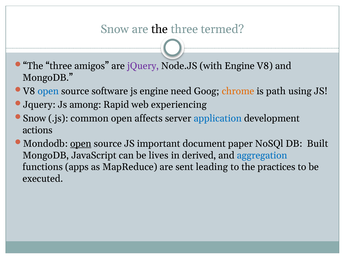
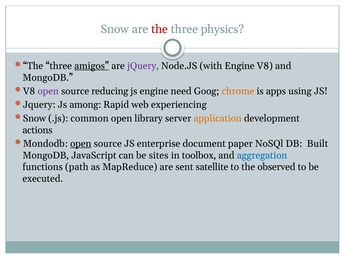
the colour: black -> red (160, 29)
termed: termed -> physics (222, 29)
amigos underline: none -> present (92, 66)
open colour: blue -> purple (48, 91)
software: software -> reducing (110, 91)
path: path -> apps (276, 91)
affects: affects -> library (149, 118)
application colour: blue -> orange (218, 118)
important: important -> enterprise (159, 144)
lives: lives -> sites (159, 155)
derived: derived -> toolbox (199, 155)
apps: apps -> path (77, 167)
leading: leading -> satellite (212, 167)
practices: practices -> observed (276, 167)
